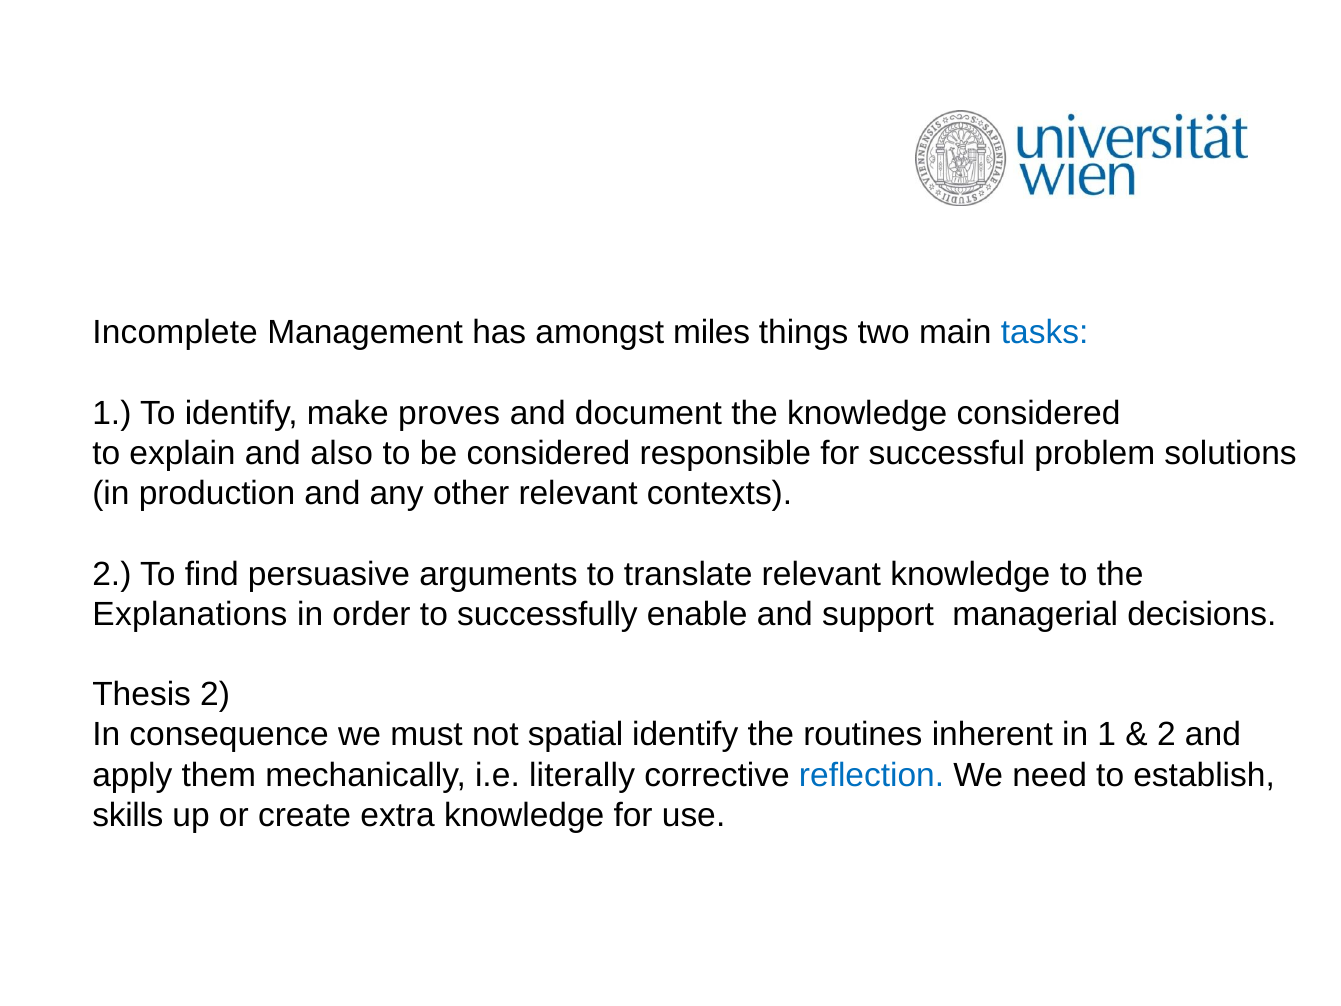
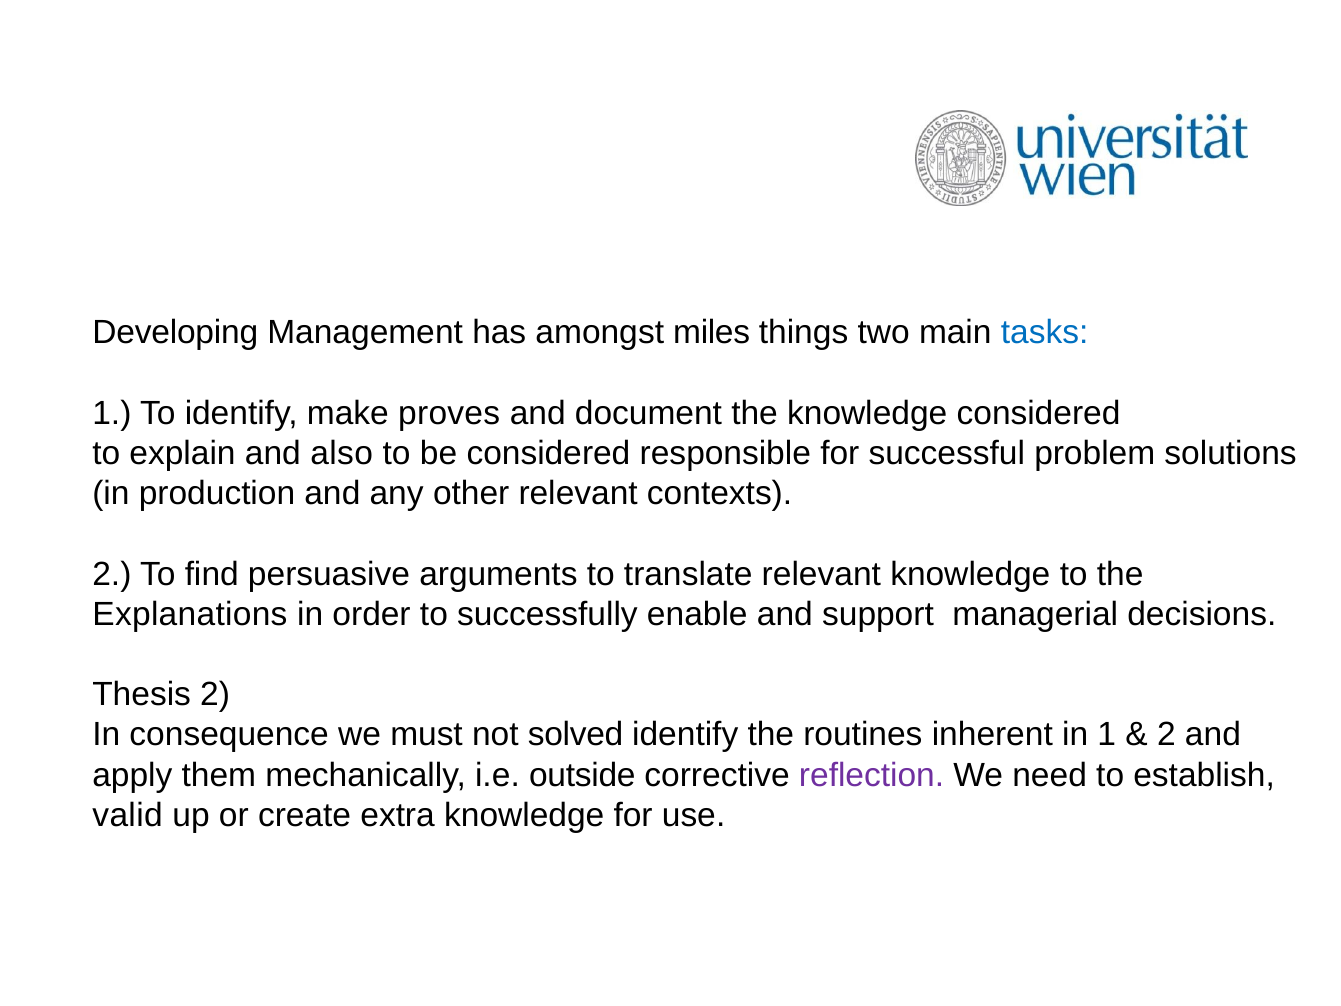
Incomplete: Incomplete -> Developing (175, 332)
spatial: spatial -> solved (576, 735)
literally: literally -> outside (582, 775)
reflection colour: blue -> purple (872, 775)
skills: skills -> valid (128, 815)
